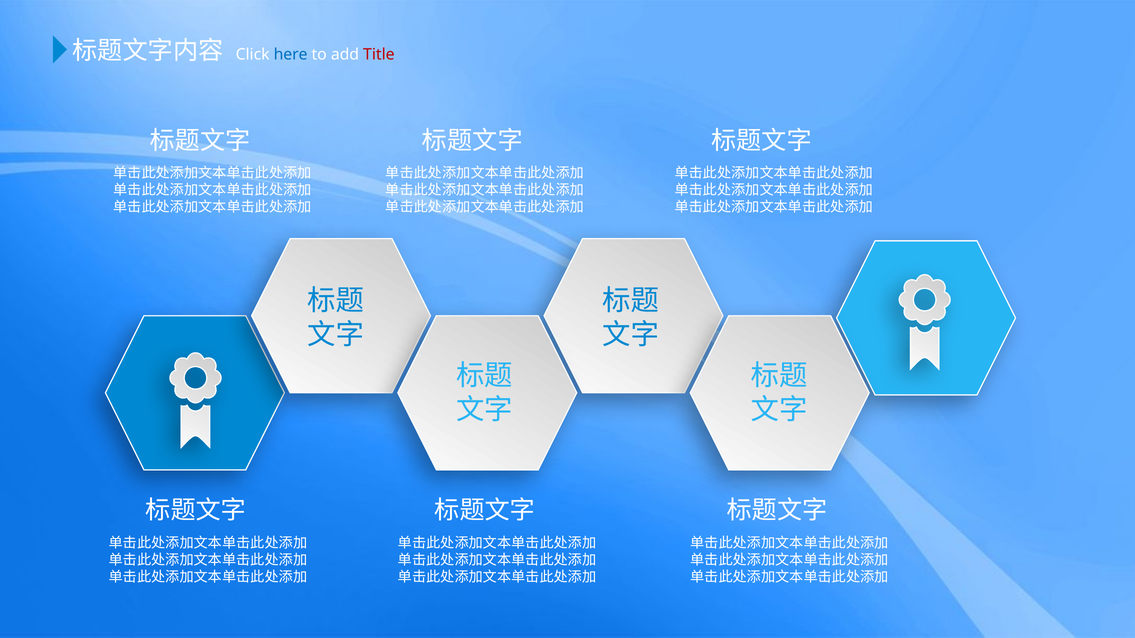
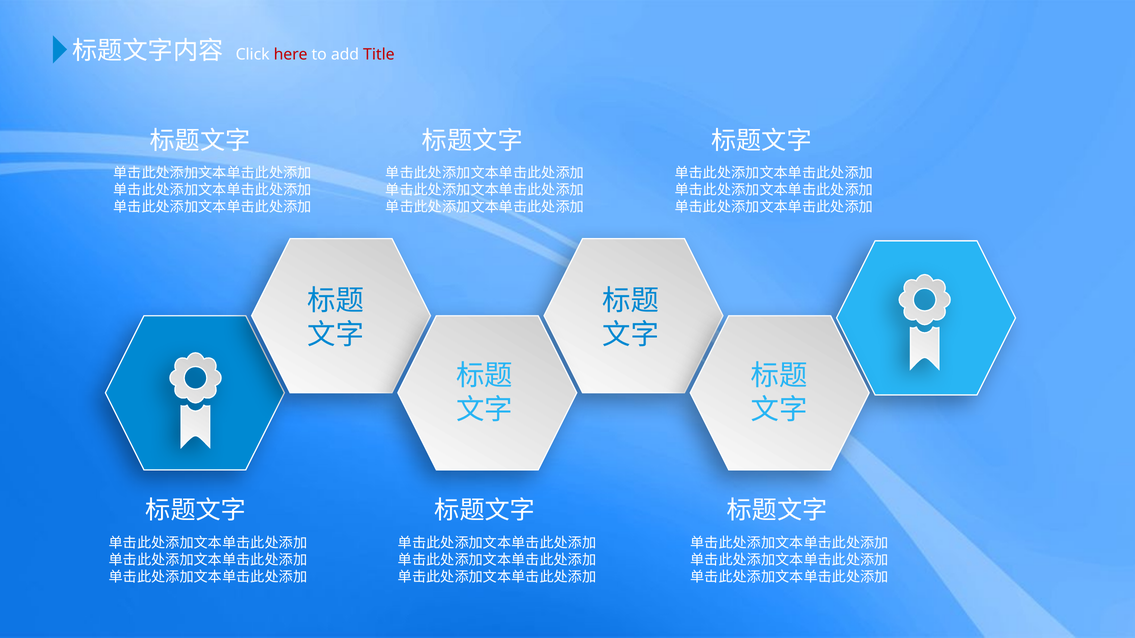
here colour: blue -> red (291, 55)
